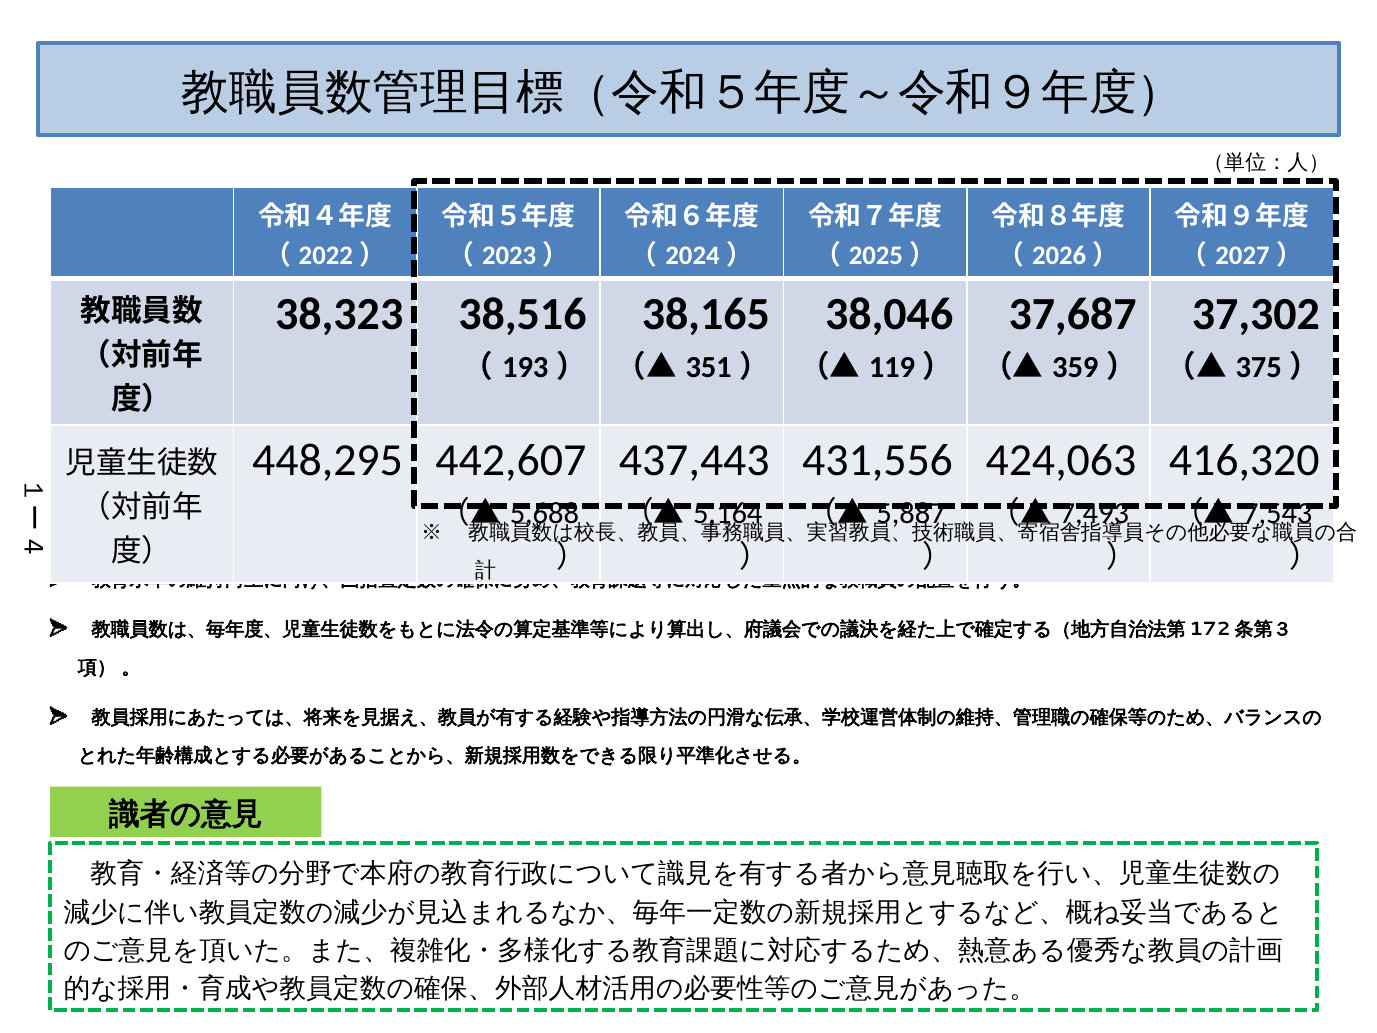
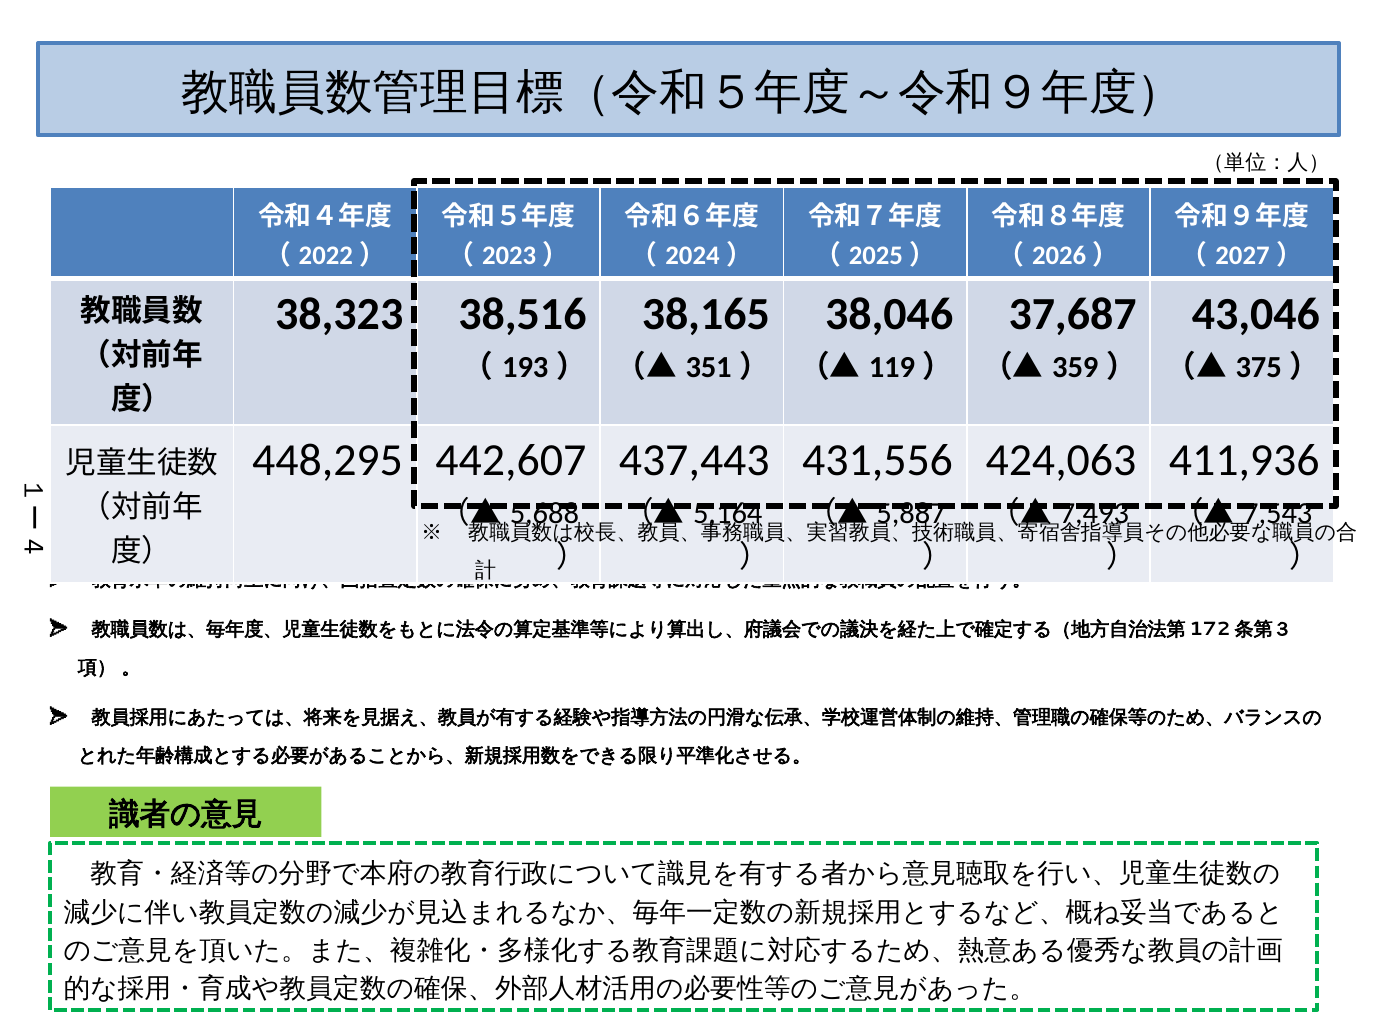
37,302: 37,302 -> 43,046 (1256, 314)
416,320: 416,320 -> 411,936 (1244, 460)
